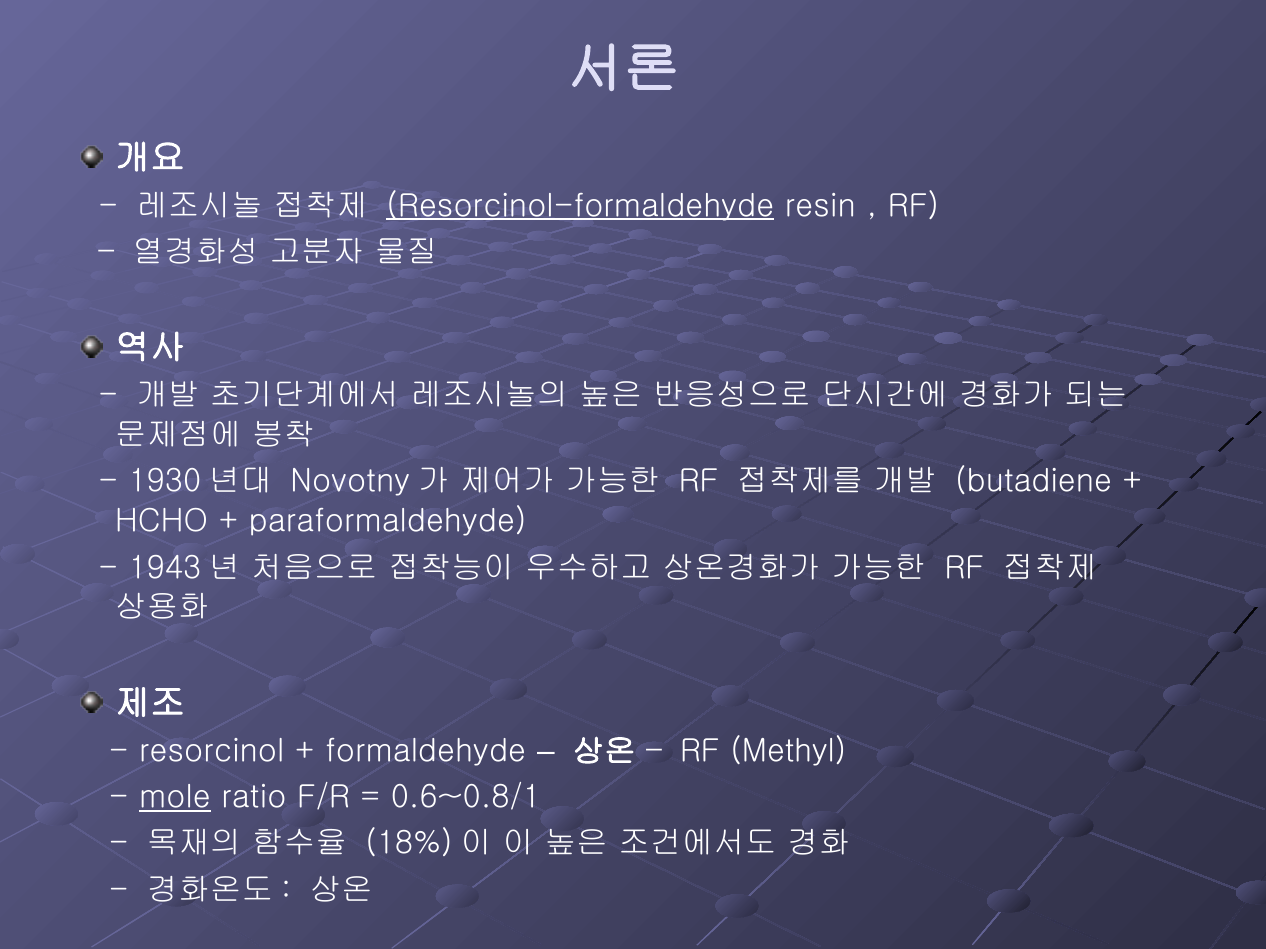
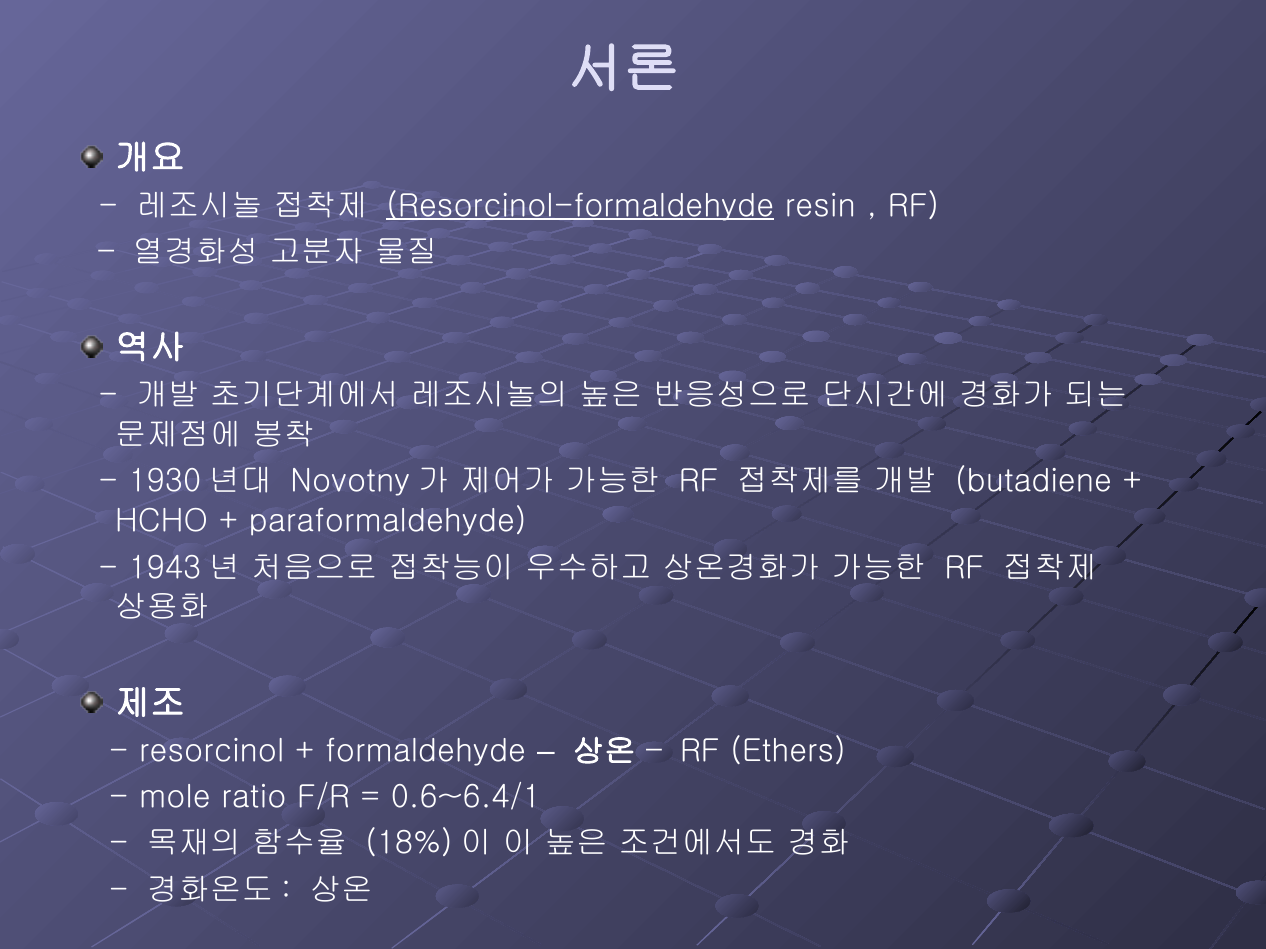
Methyl: Methyl -> Ethers (788, 751)
mole underline: present -> none (175, 798)
0.6~0.8/1: 0.6~0.8/1 -> 0.6~6.4/1 (466, 798)
